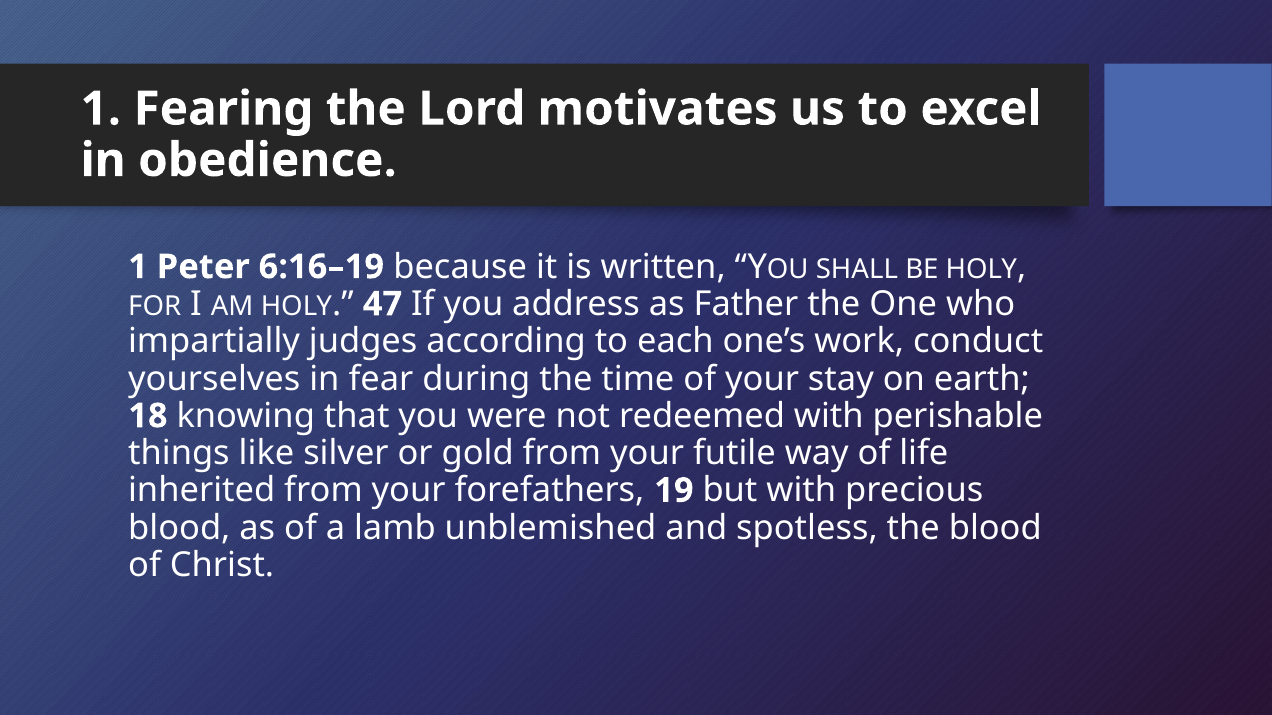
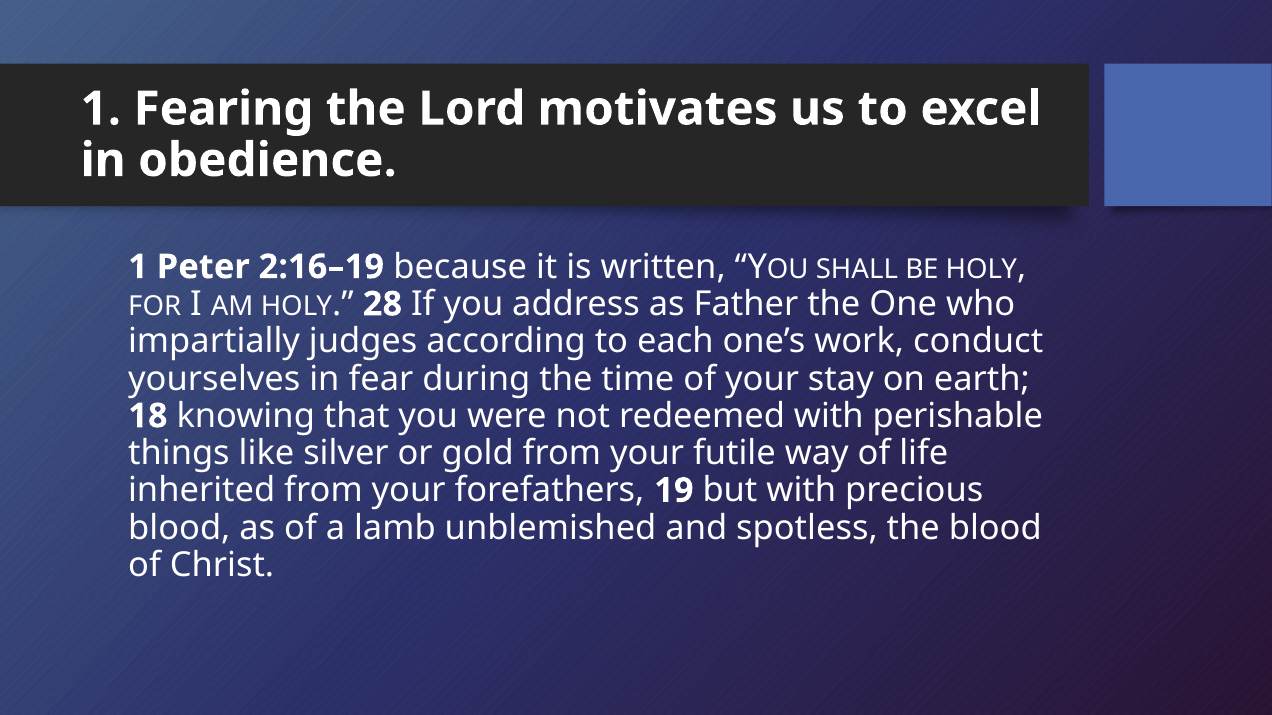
6:16–19: 6:16–19 -> 2:16–19 (321, 267)
47: 47 -> 28 (382, 304)
